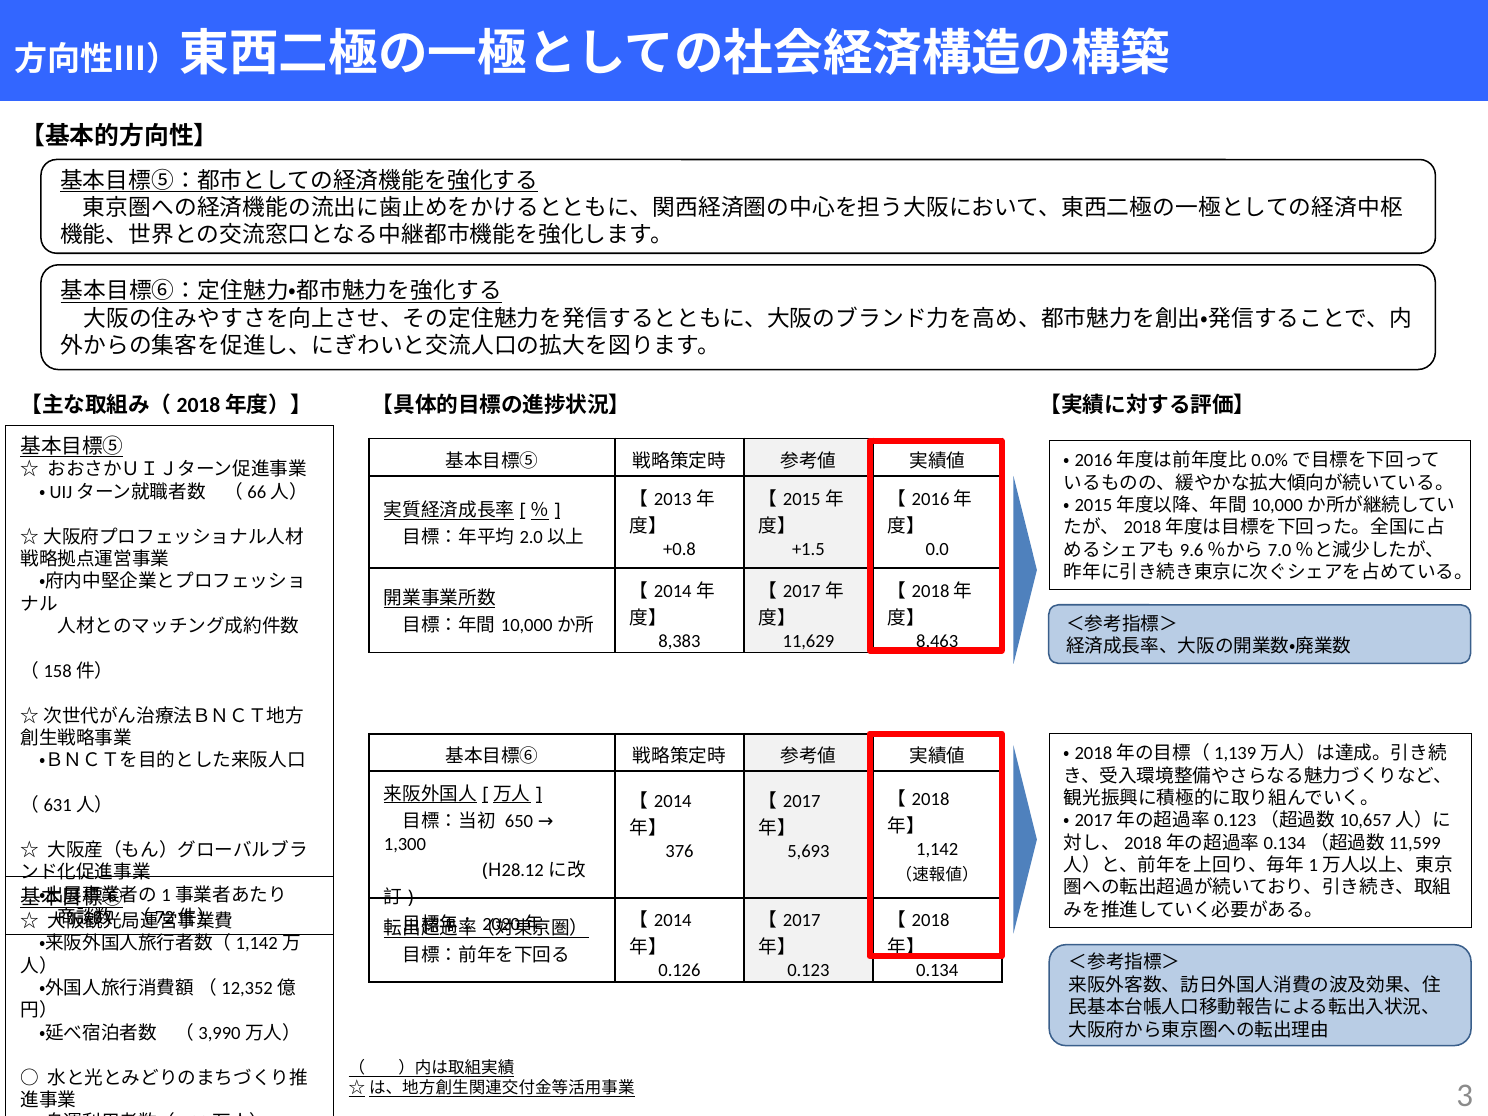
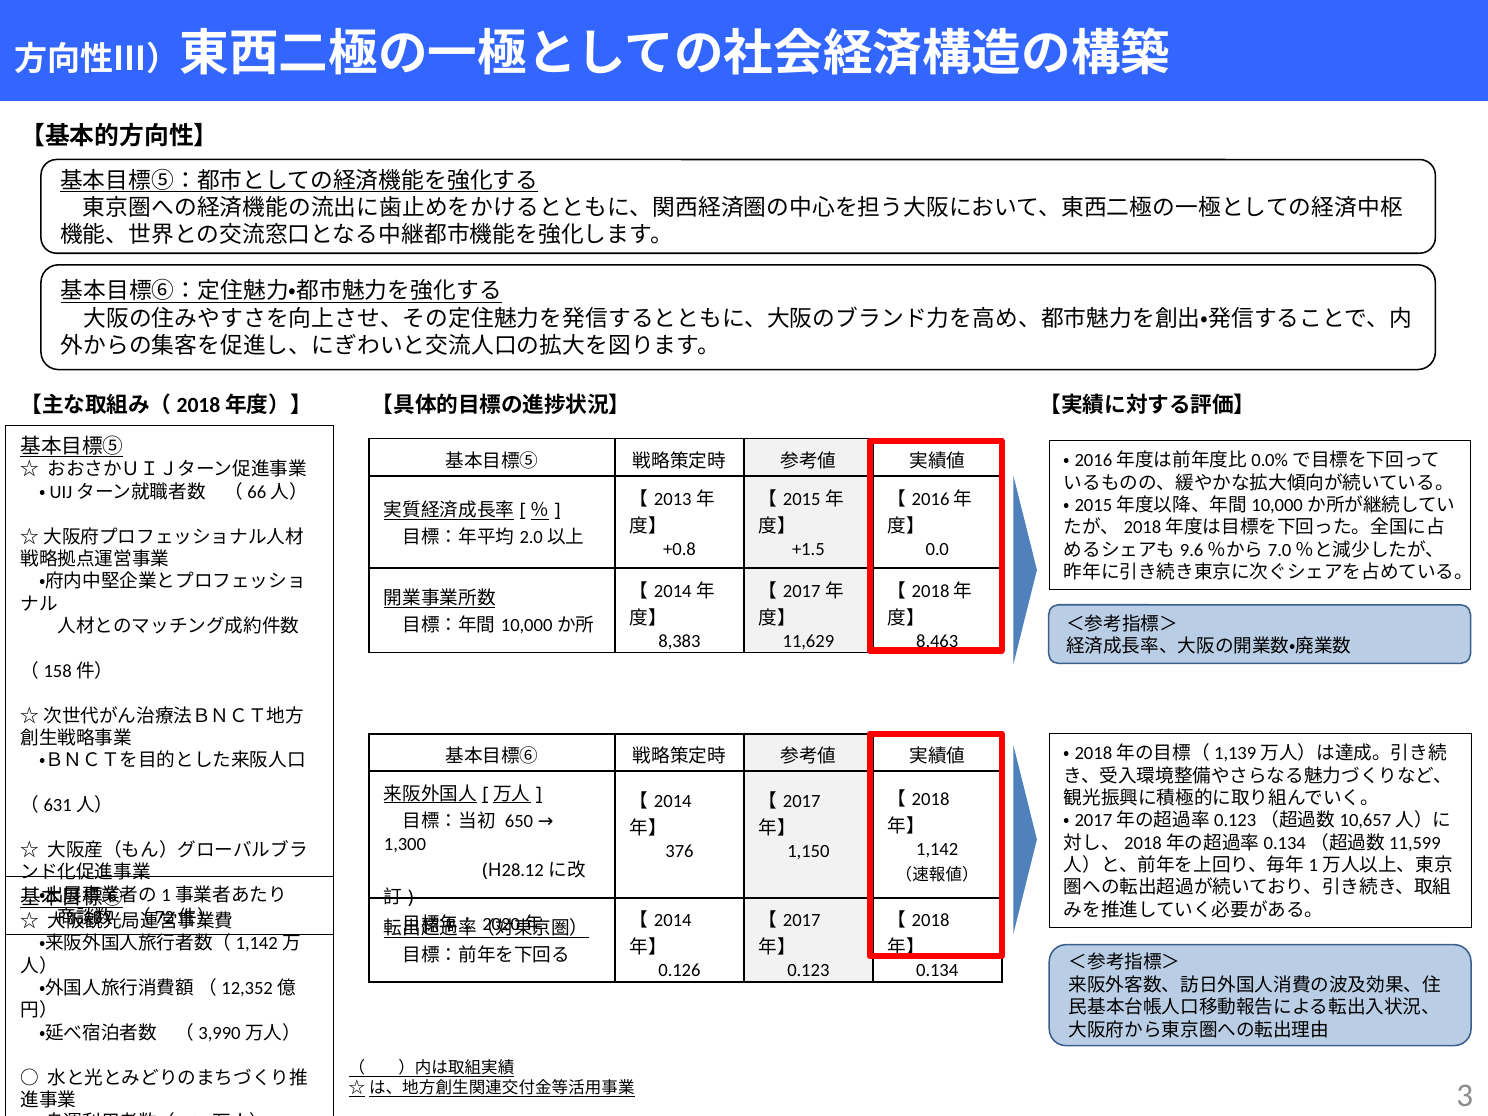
5,693: 5,693 -> 1,150 (808, 852)
